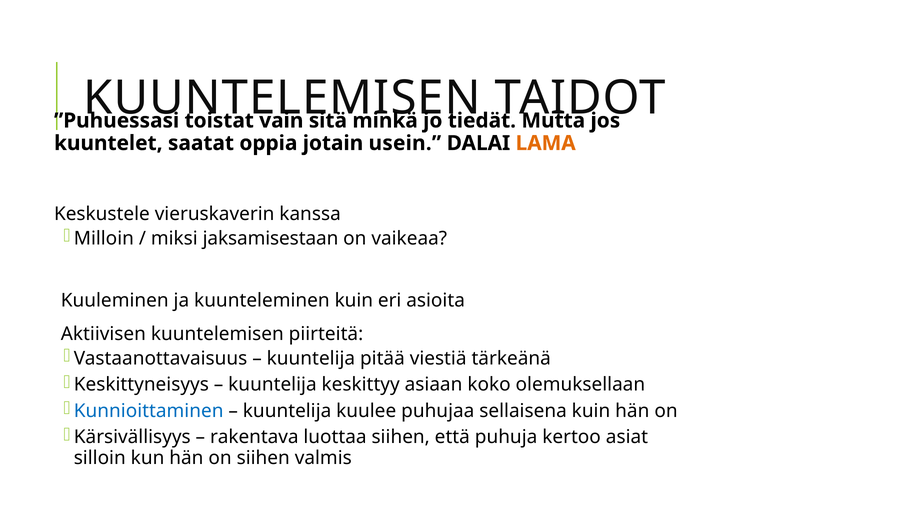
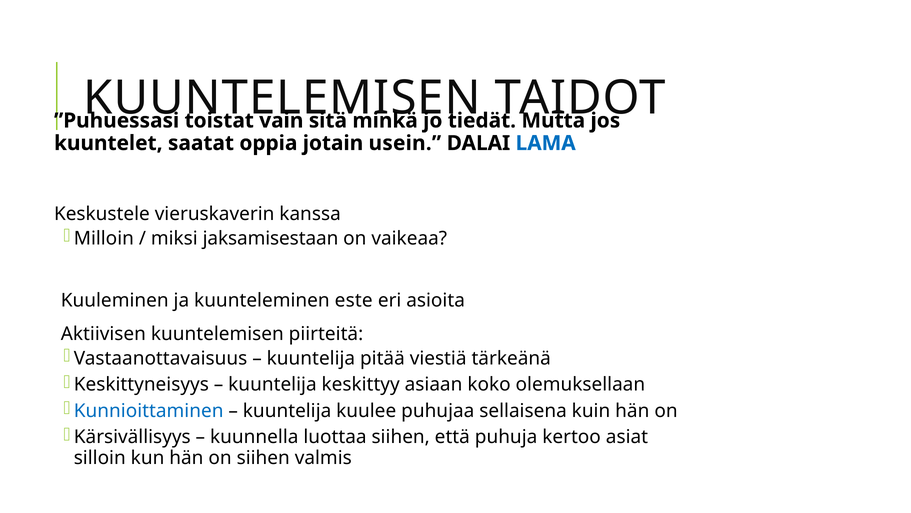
LAMA colour: orange -> blue (546, 143)
kuunteleminen kuin: kuin -> este (354, 300)
rakentava: rakentava -> kuunnella (254, 437)
